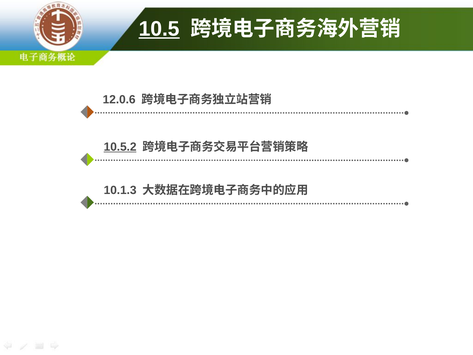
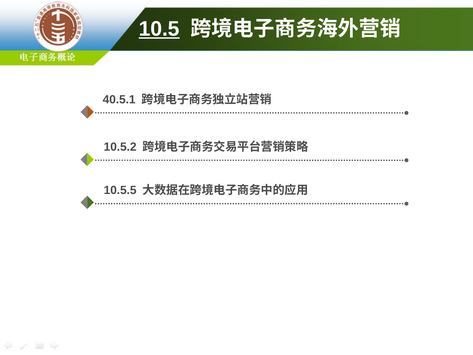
12.0.6: 12.0.6 -> 40.5.1 (119, 99)
10.5.2 underline: present -> none (120, 147)
10.1.3: 10.1.3 -> 10.5.5 (120, 190)
